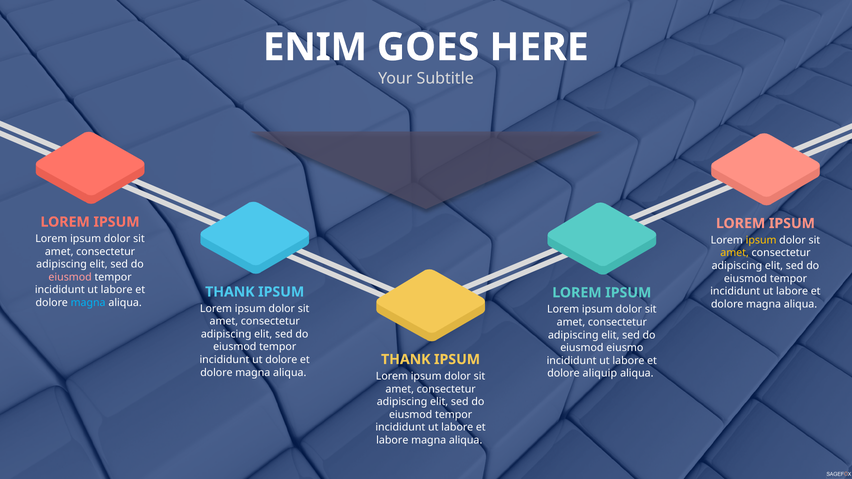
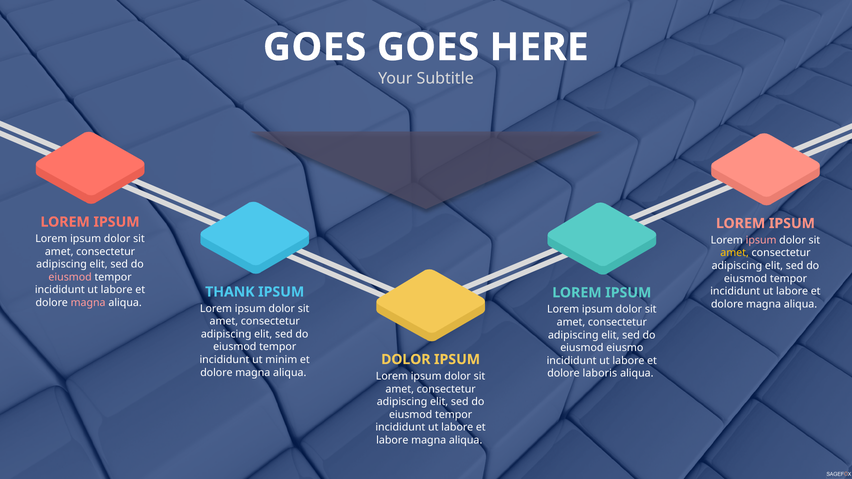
ENIM: ENIM -> GOES (315, 47)
ipsum colour: yellow -> pink (761, 240)
magna colour: light blue -> pink (88, 303)
ut dolore: dolore -> minim (281, 360)
THANK: THANK -> DOLOR (406, 360)
aliquip: aliquip -> laboris (600, 374)
